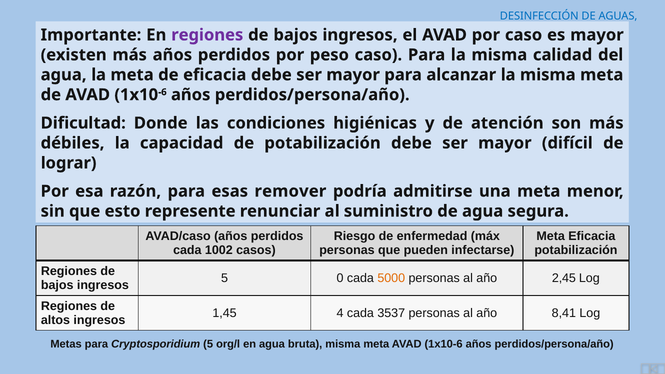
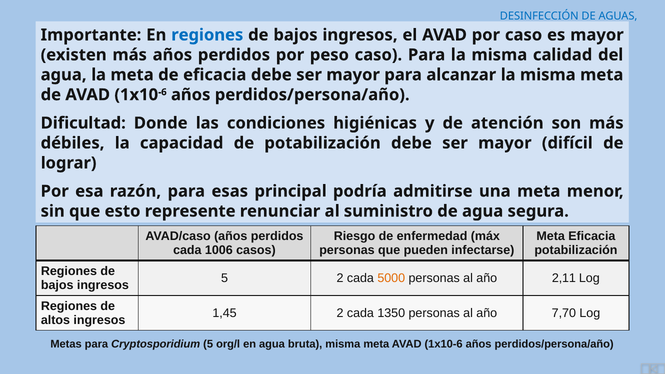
regiones colour: purple -> blue (207, 35)
remover: remover -> principal (291, 191)
1002: 1002 -> 1006 (219, 250)
5 0: 0 -> 2 (340, 278)
2,45: 2,45 -> 2,11 (564, 278)
1,45 4: 4 -> 2 (340, 313)
3537: 3537 -> 1350 (391, 313)
8,41: 8,41 -> 7,70 (564, 313)
